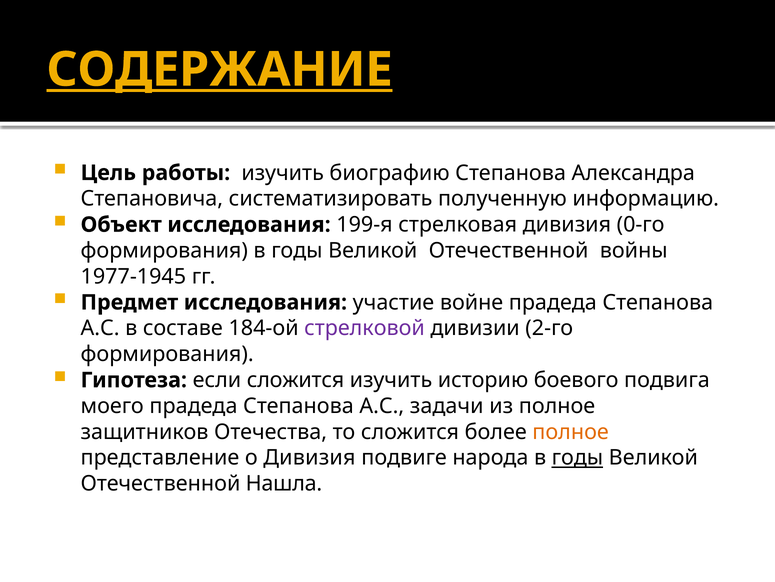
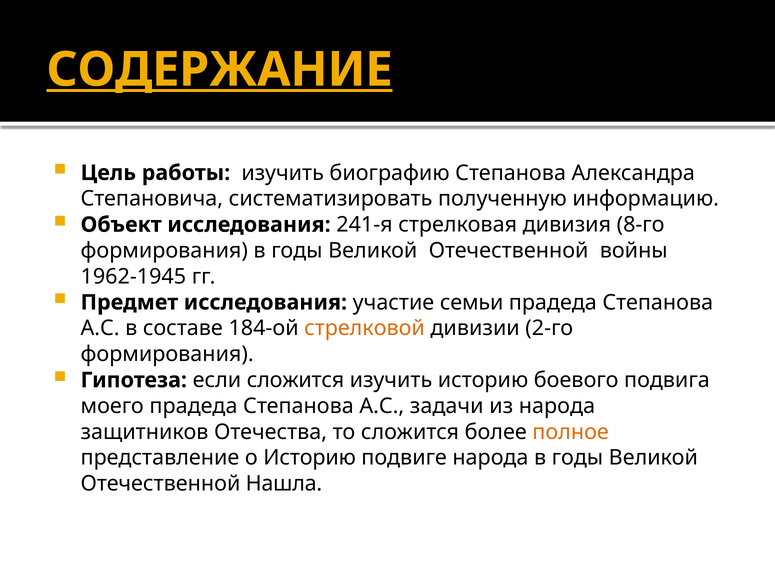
199-я: 199-я -> 241-я (364, 224)
0-го: 0-го -> 8-го (641, 224)
1977-1945: 1977-1945 -> 1962-1945 (133, 276)
войне: войне -> семьи (472, 302)
стрелковой colour: purple -> orange (365, 328)
из полное: полное -> народа (557, 406)
о Дивизия: Дивизия -> Историю (310, 457)
годы underline: present -> none (577, 457)
